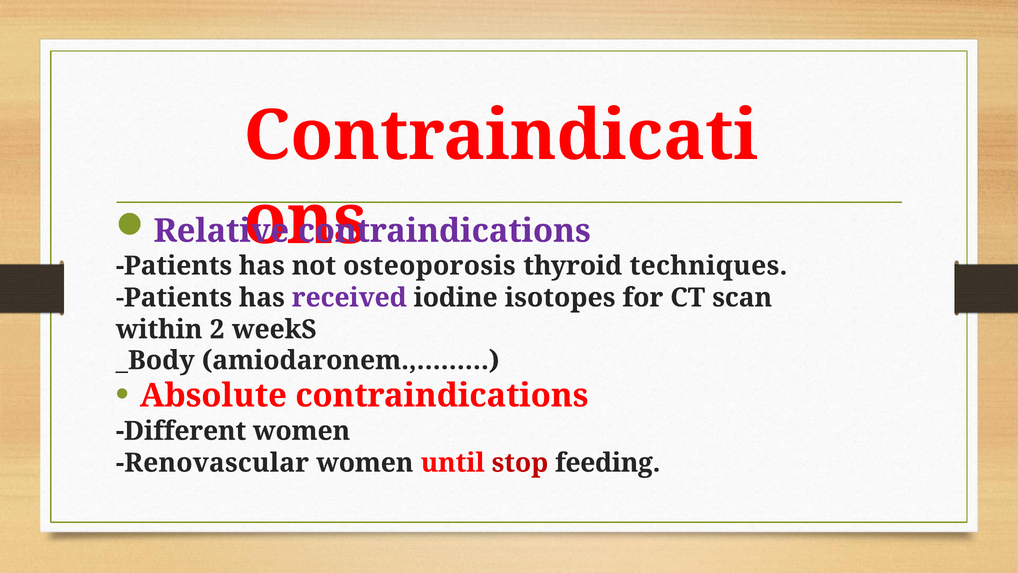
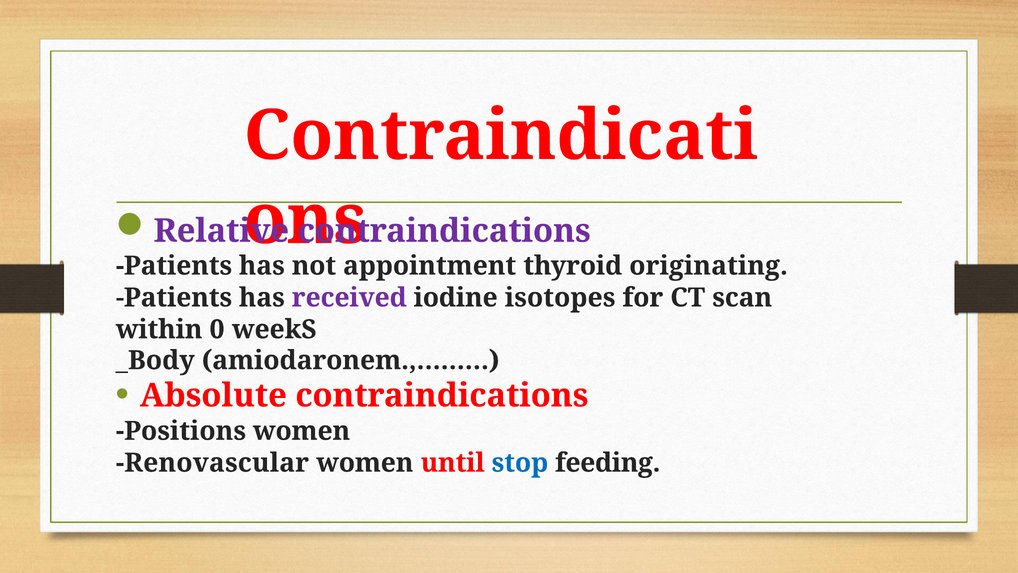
osteoporosis: osteoporosis -> appointment (430, 266)
techniques: techniques -> originating (709, 266)
2: 2 -> 0 (217, 329)
Different: Different -> Positions (181, 431)
stop colour: red -> blue (520, 463)
